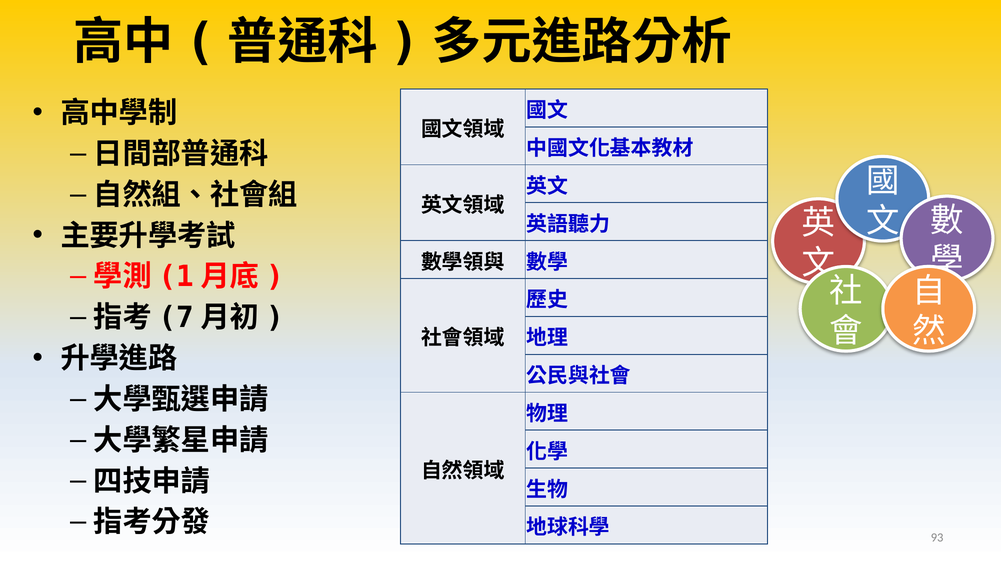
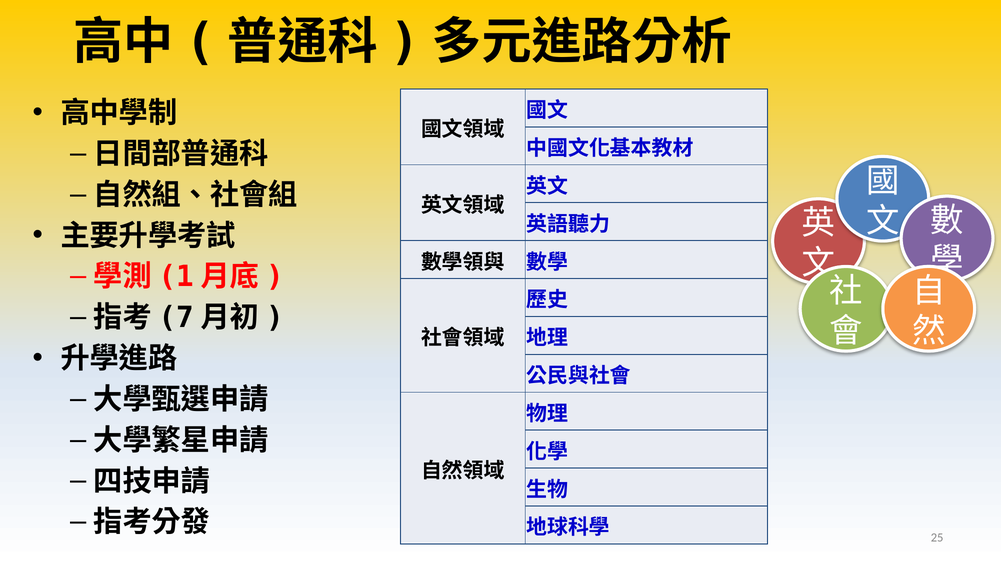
93: 93 -> 25 (937, 538)
